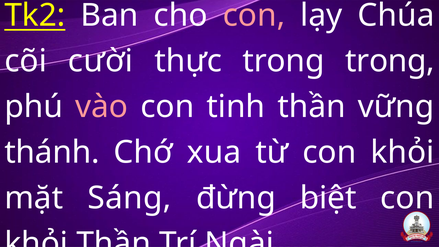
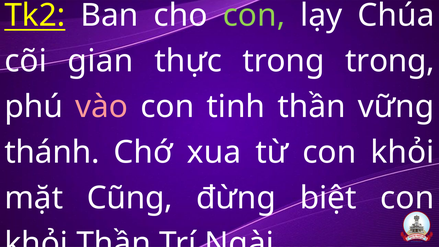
con colour: pink -> light green (254, 15)
cười: cười -> gian (101, 61)
Sáng: Sáng -> Cũng (130, 198)
